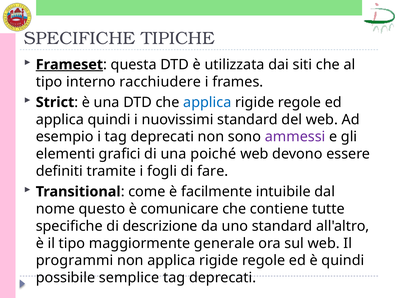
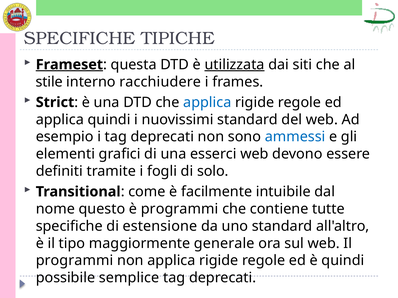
utilizzata underline: none -> present (235, 65)
tipo: tipo -> stile (49, 82)
ammessi colour: purple -> blue (295, 137)
poiché: poiché -> esserci (213, 154)
fare: fare -> solo (213, 171)
è comunicare: comunicare -> programmi (180, 209)
descrizione: descrizione -> estensione (160, 226)
